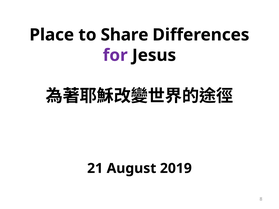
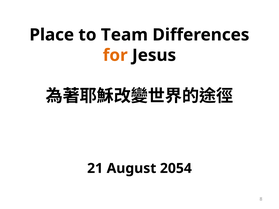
Share: Share -> Team (124, 35)
for colour: purple -> orange (115, 55)
2019: 2019 -> 2054 (176, 169)
